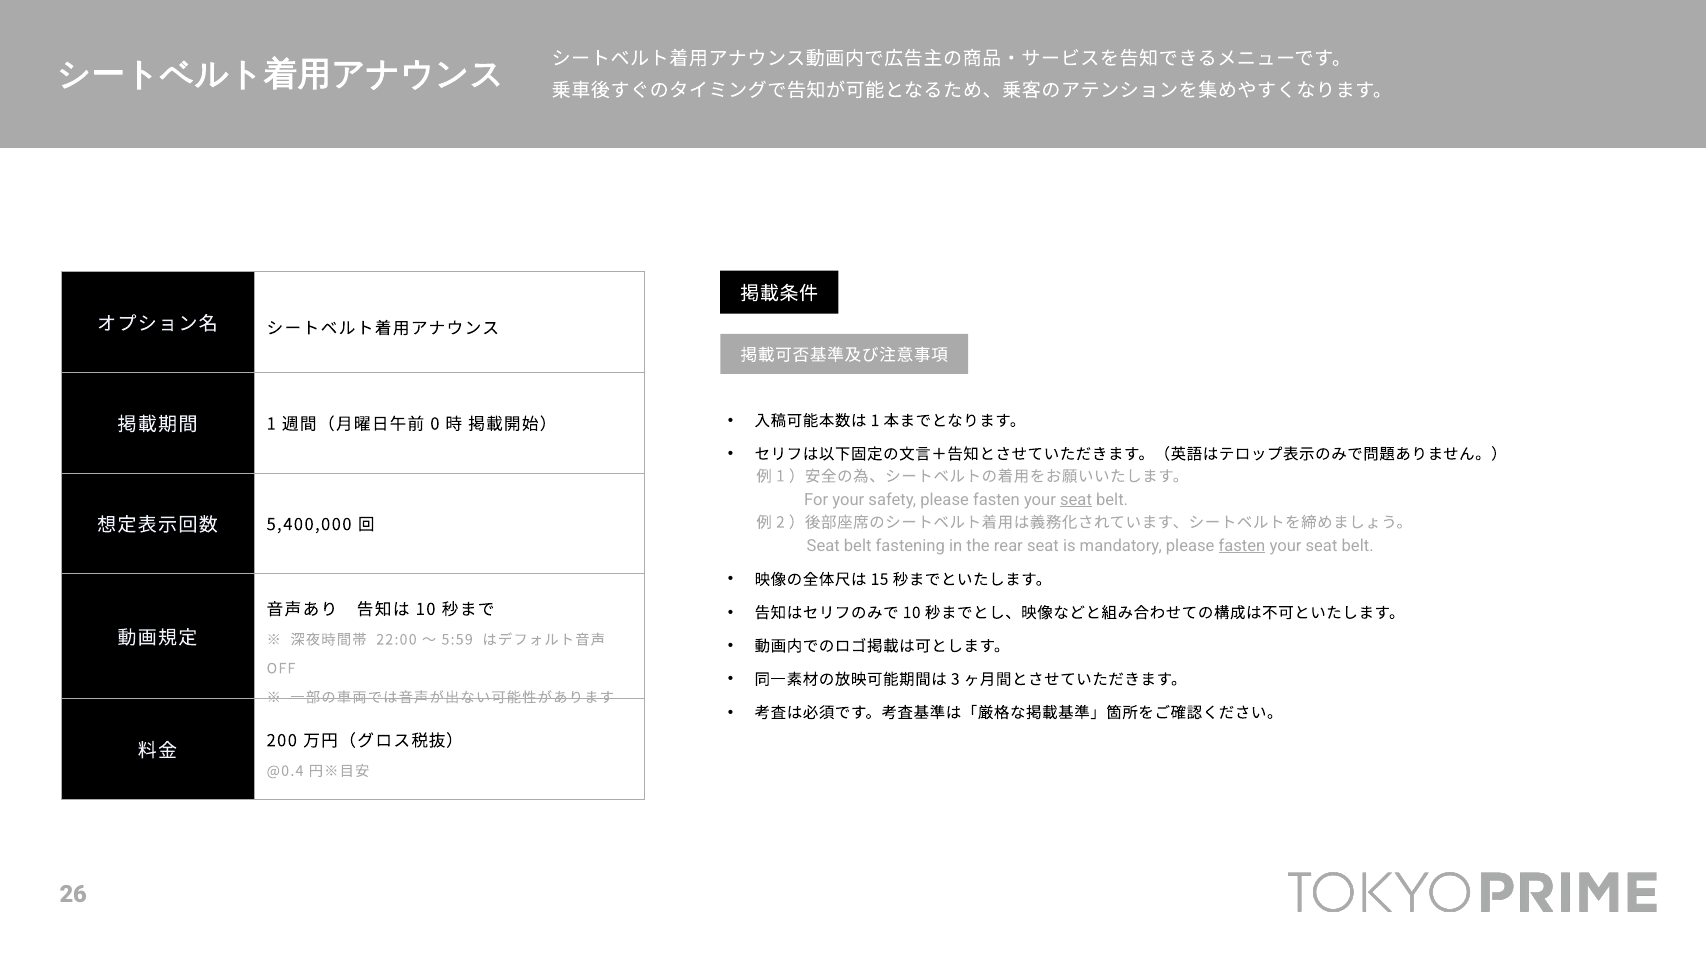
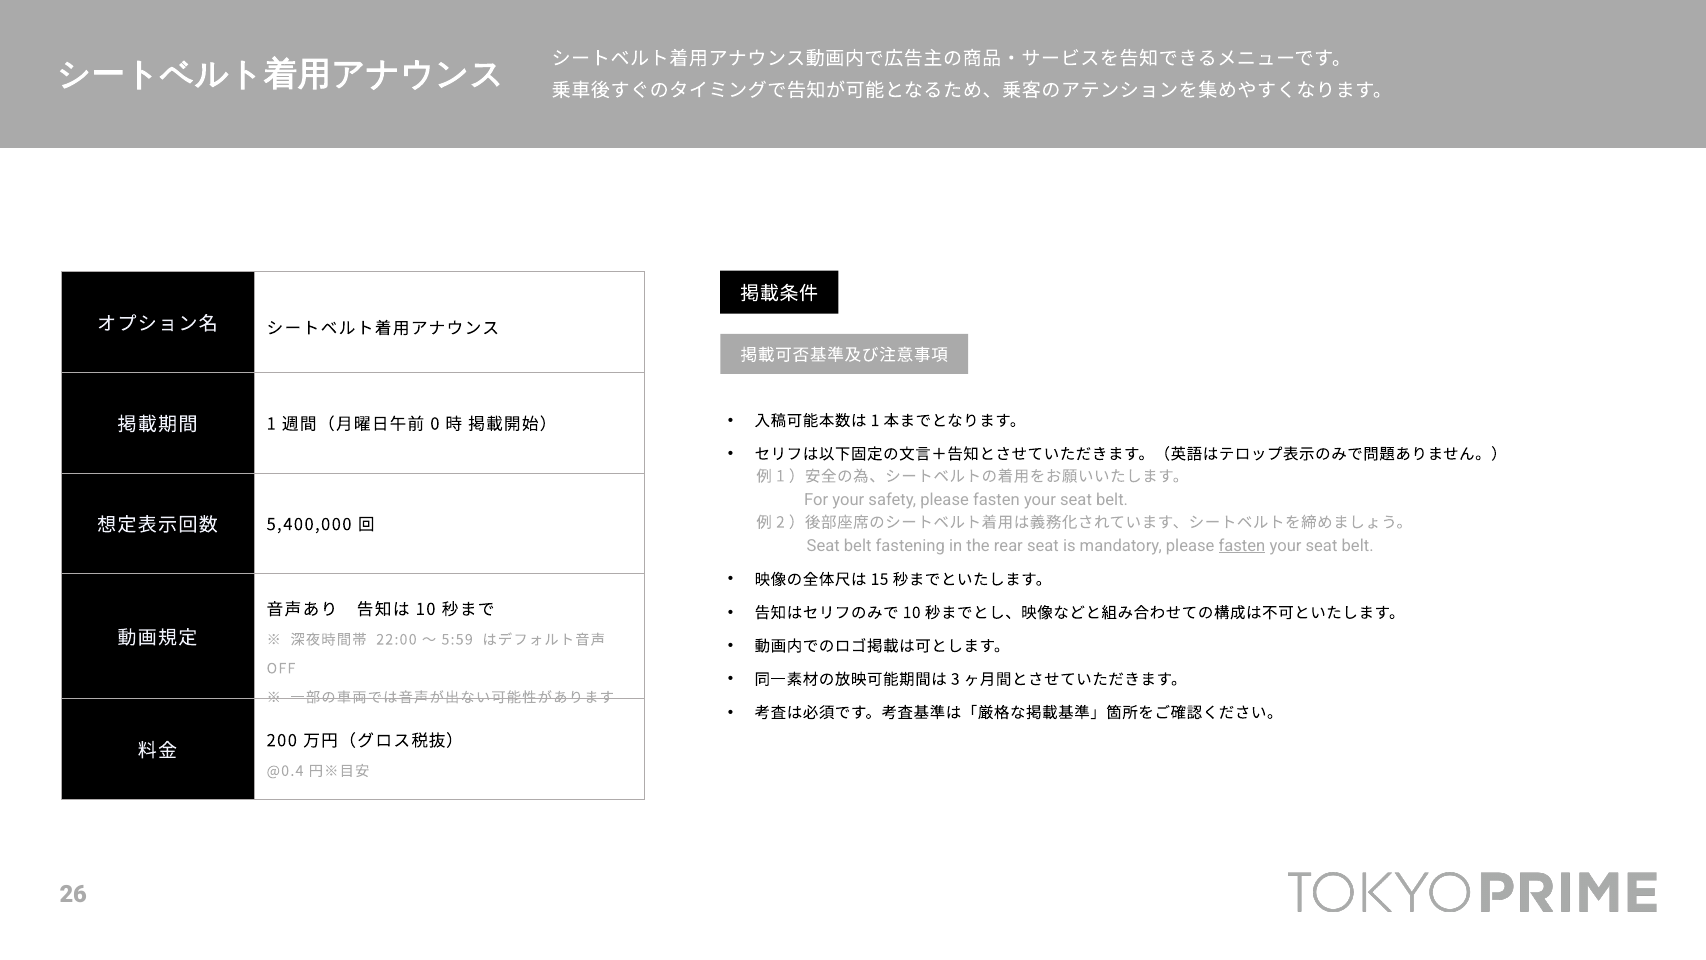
seat underline: present -> none (1076, 500)
